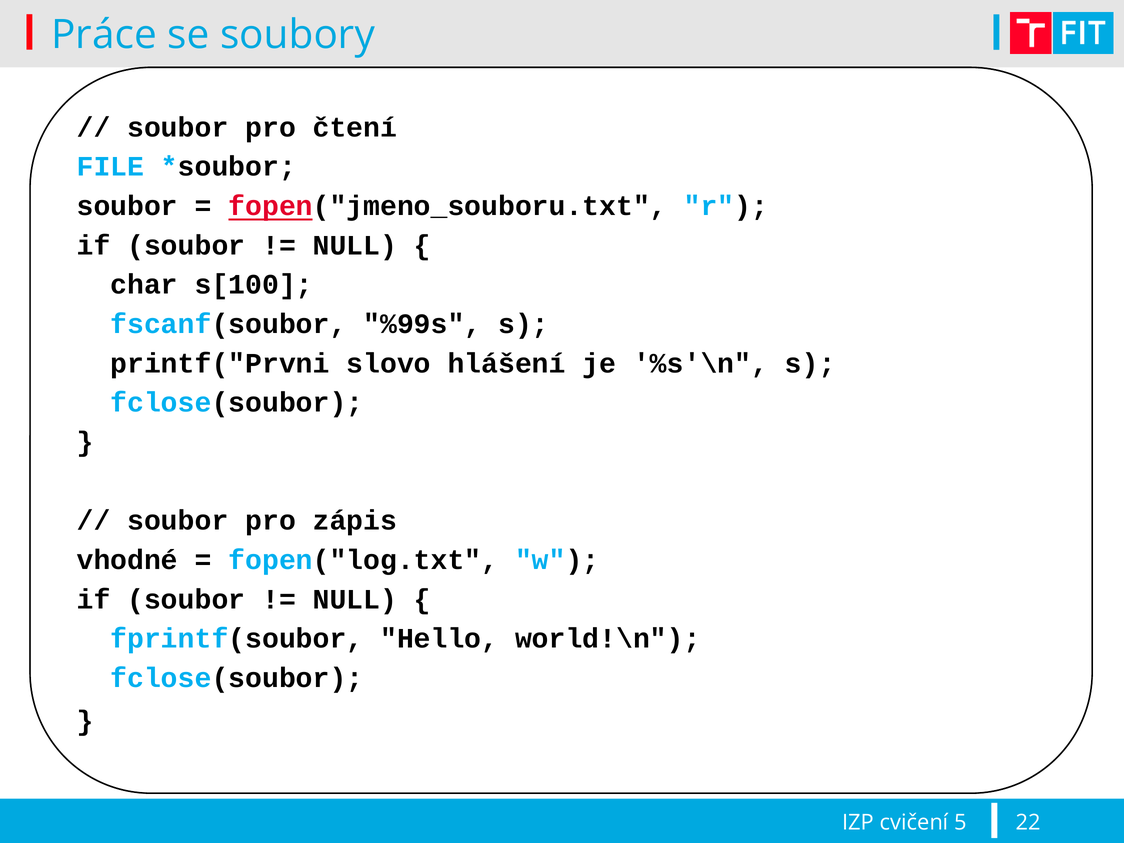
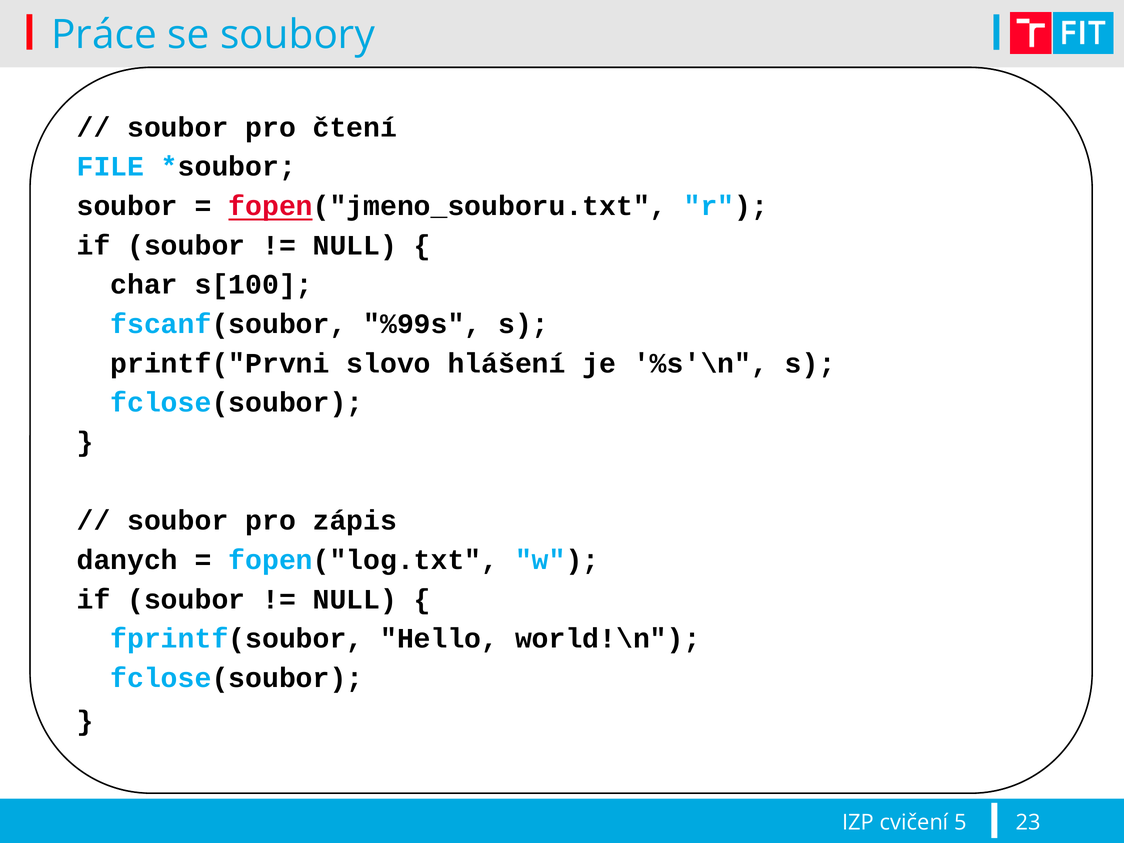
vhodné: vhodné -> danych (127, 560)
22: 22 -> 23 (1028, 822)
